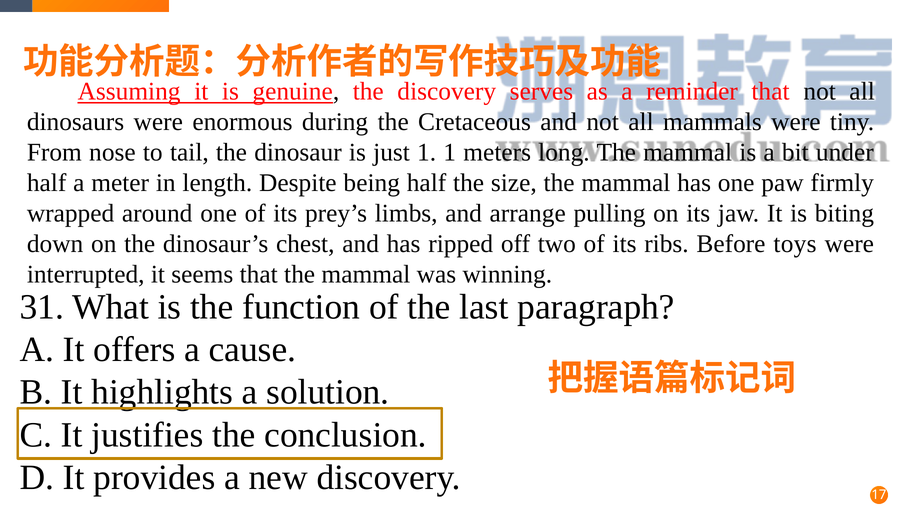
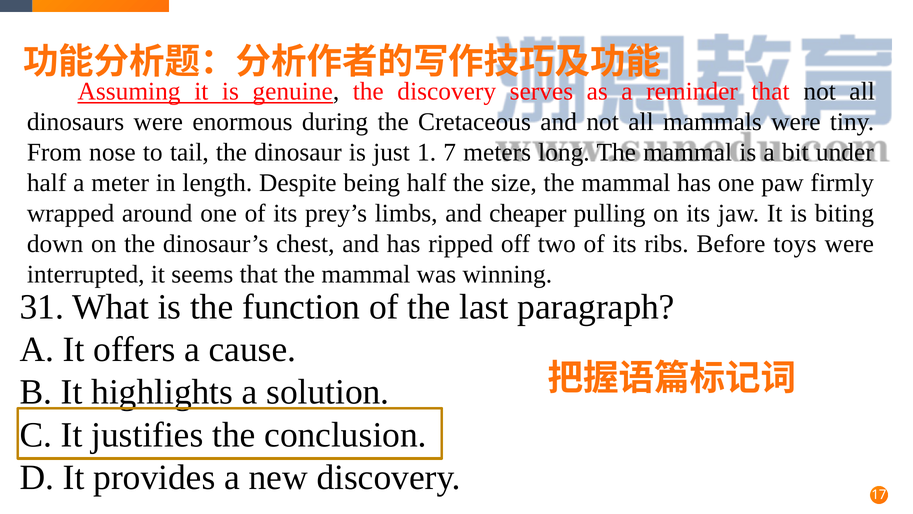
1 1: 1 -> 7 (450, 152)
arrange: arrange -> cheaper (528, 213)
